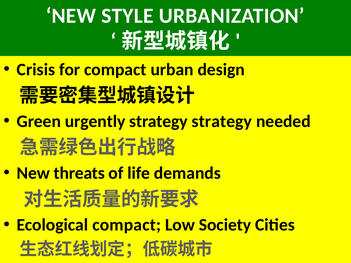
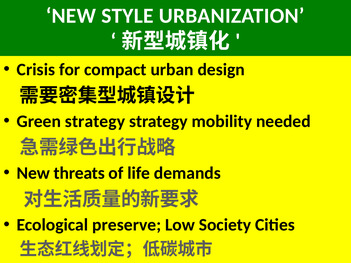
Green urgently: urgently -> strategy (95, 121)
strategy strategy: strategy -> mobility (222, 121)
Ecological compact: compact -> preserve (127, 225)
